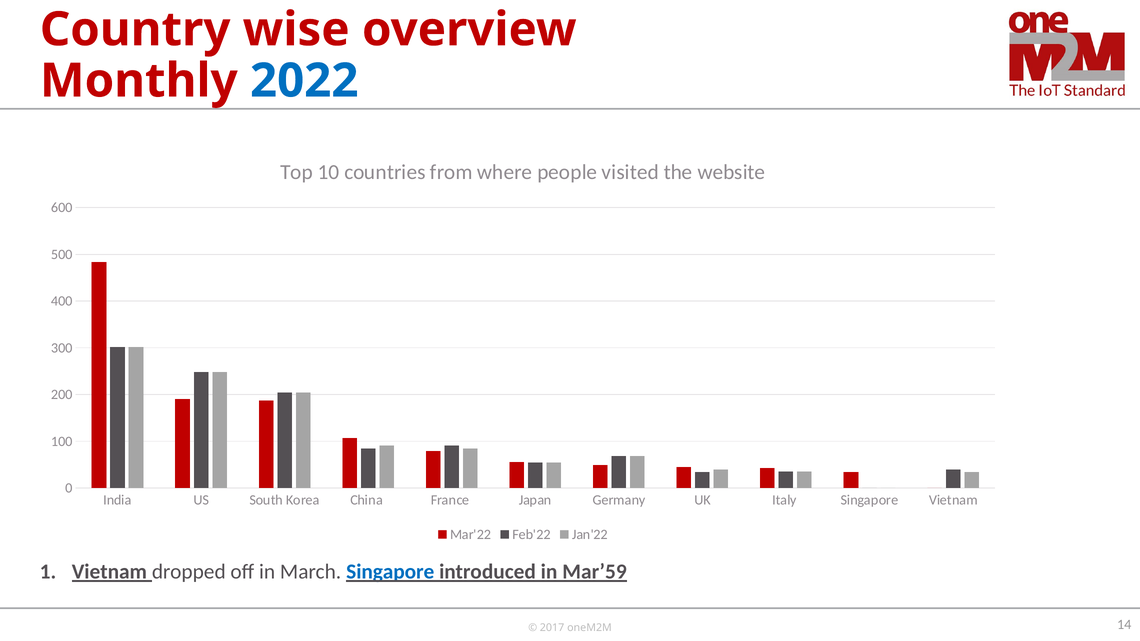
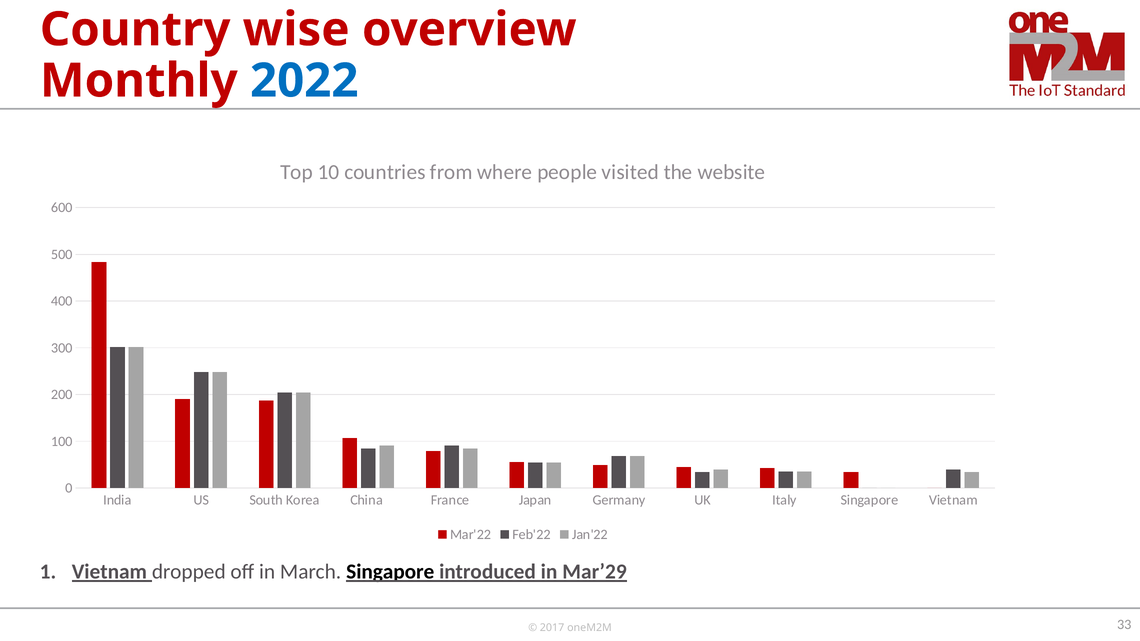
Singapore colour: blue -> black (390, 572)
Mar’59: Mar’59 -> Mar’29 (595, 572)
14: 14 -> 33 (1124, 625)
